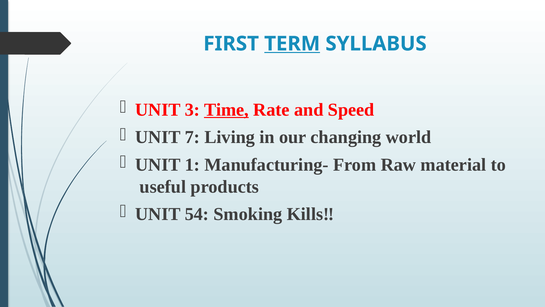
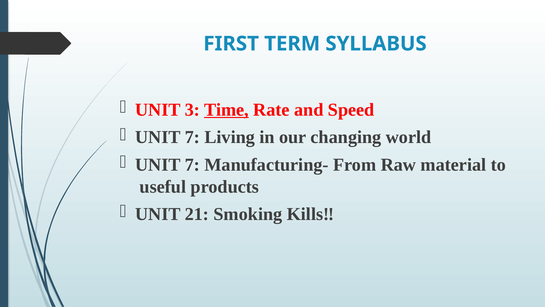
TERM underline: present -> none (292, 44)
1: 1 -> 7 (192, 165)
54: 54 -> 21 (197, 214)
